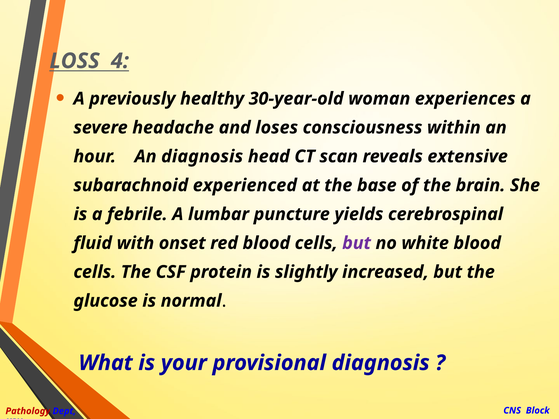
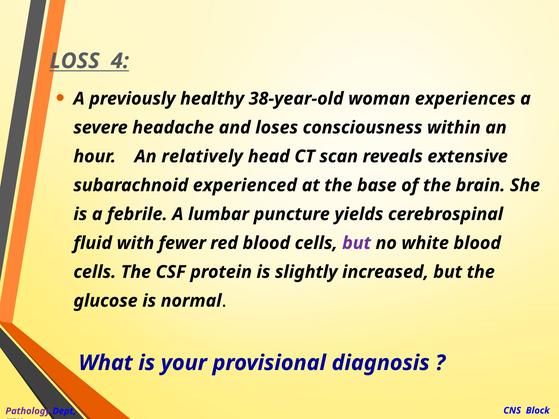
30-year-old: 30-year-old -> 38-year-old (296, 99)
An diagnosis: diagnosis -> relatively (202, 157)
onset: onset -> fewer (182, 243)
Pathology colour: red -> purple (28, 411)
